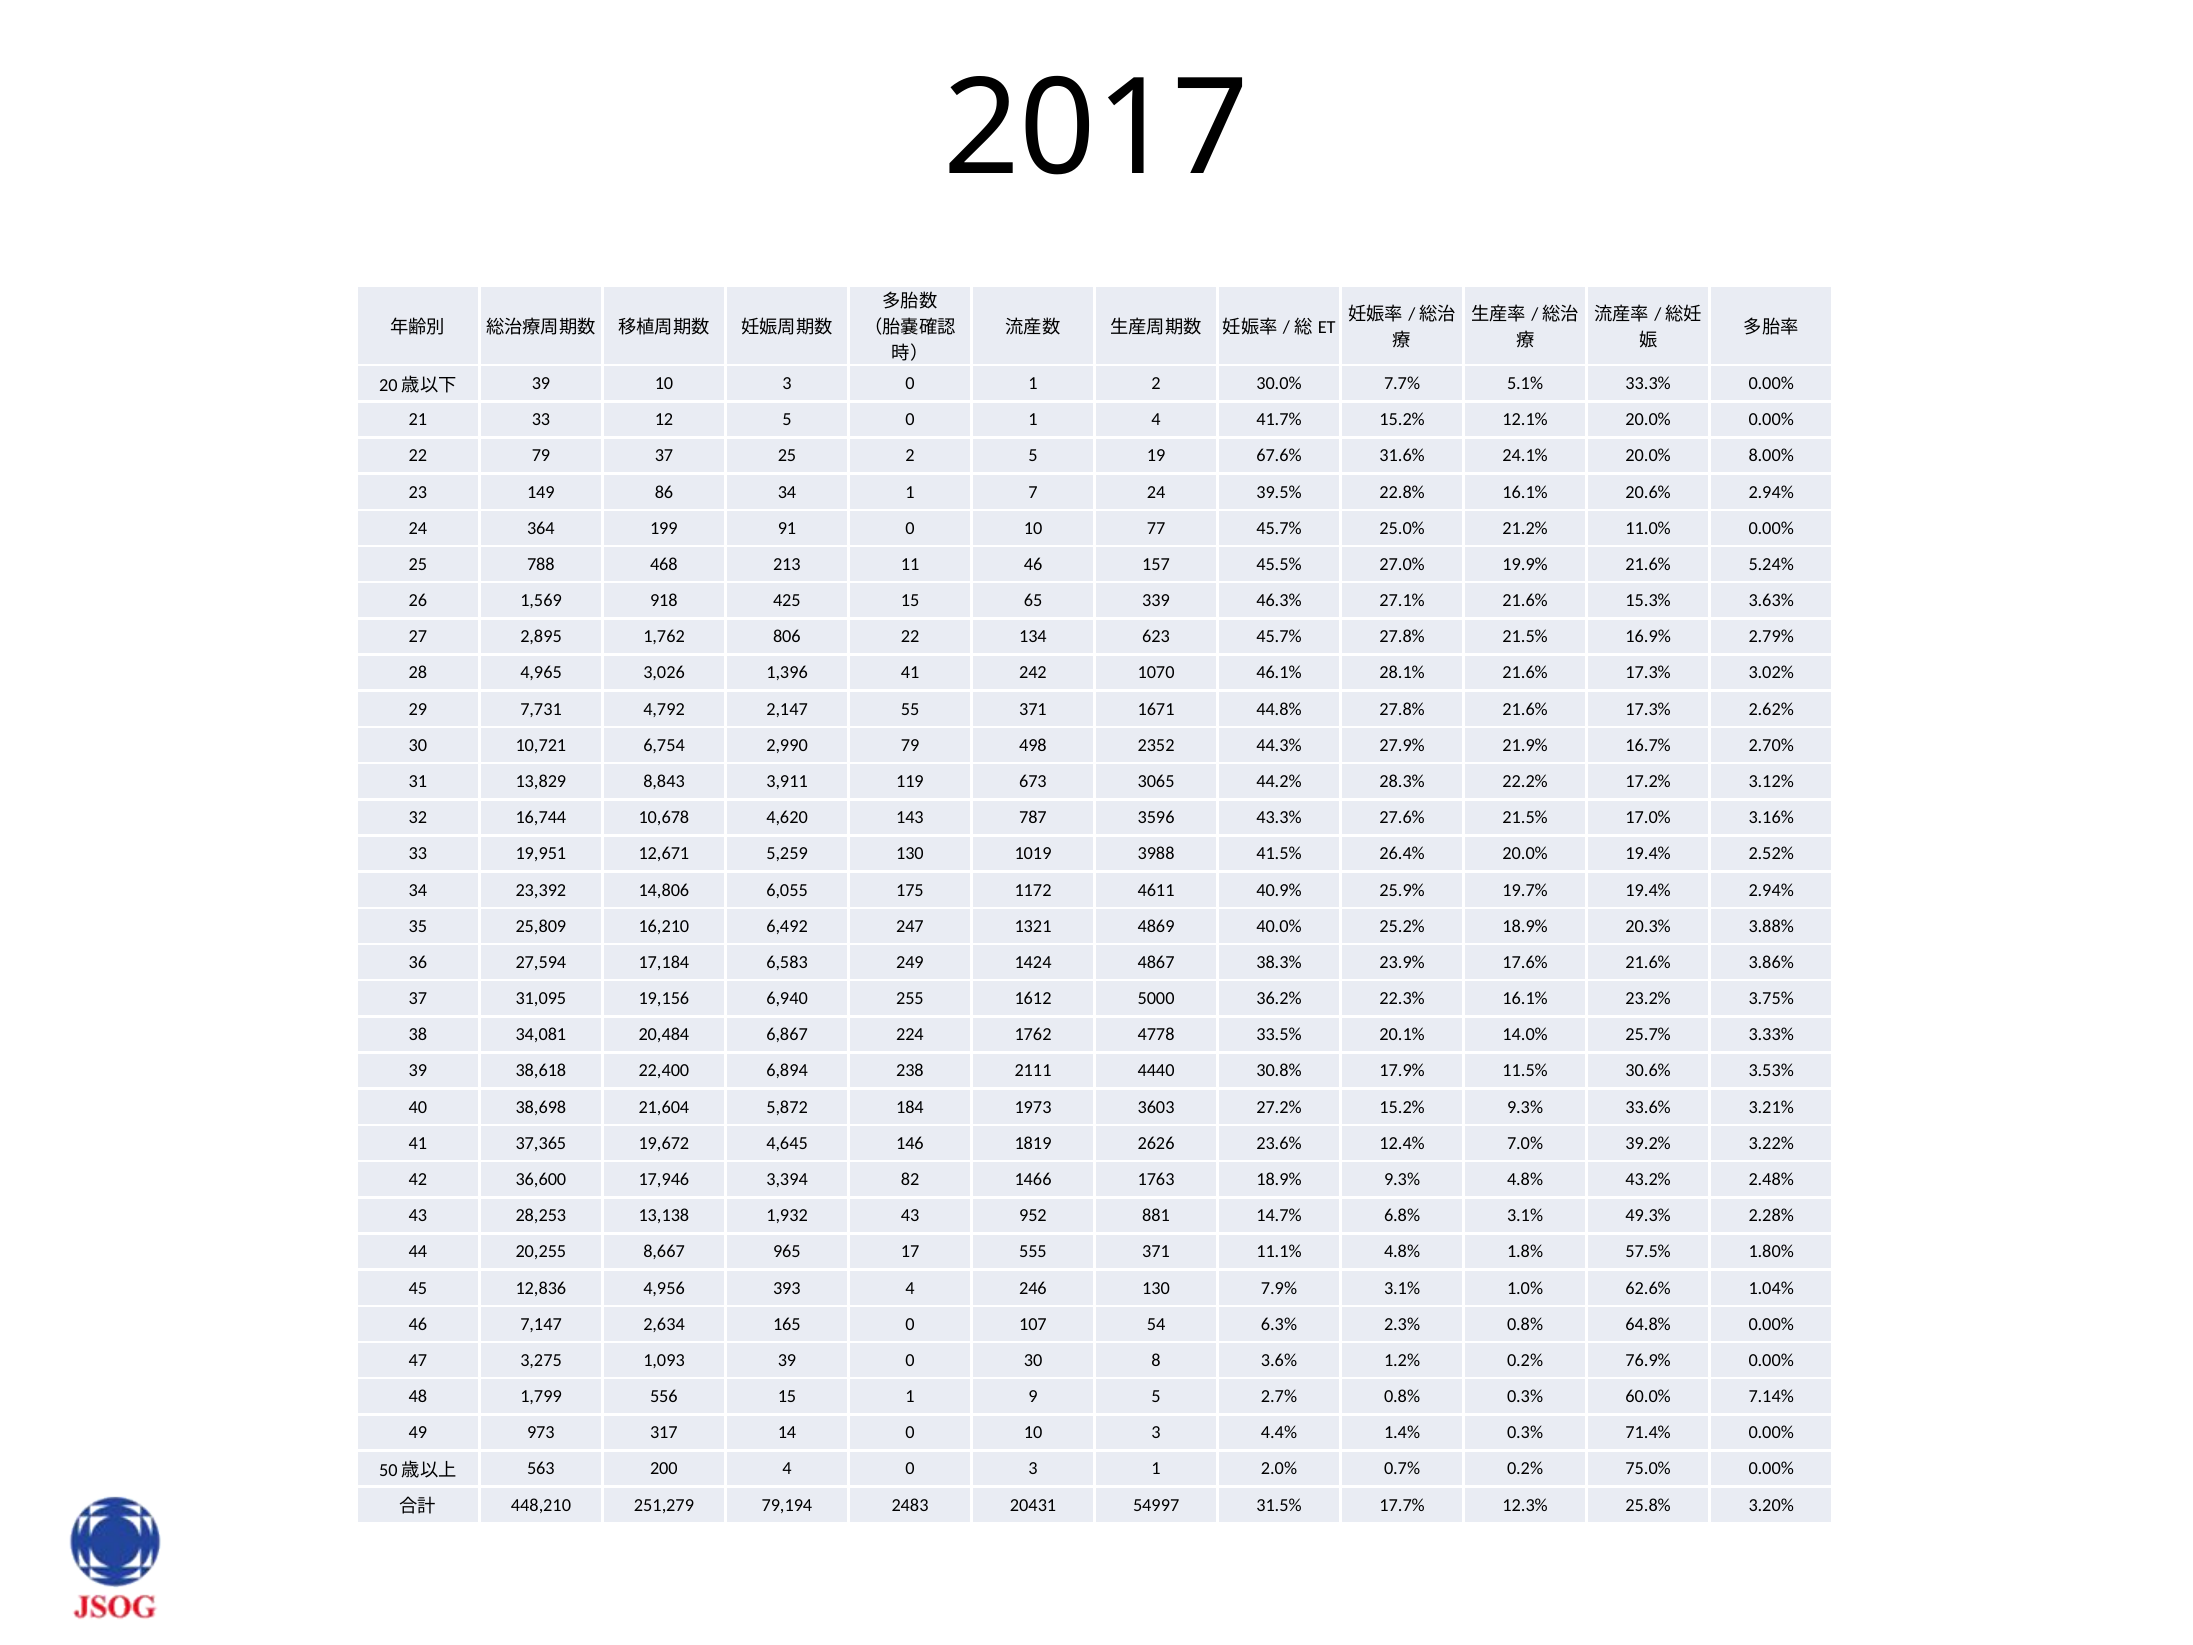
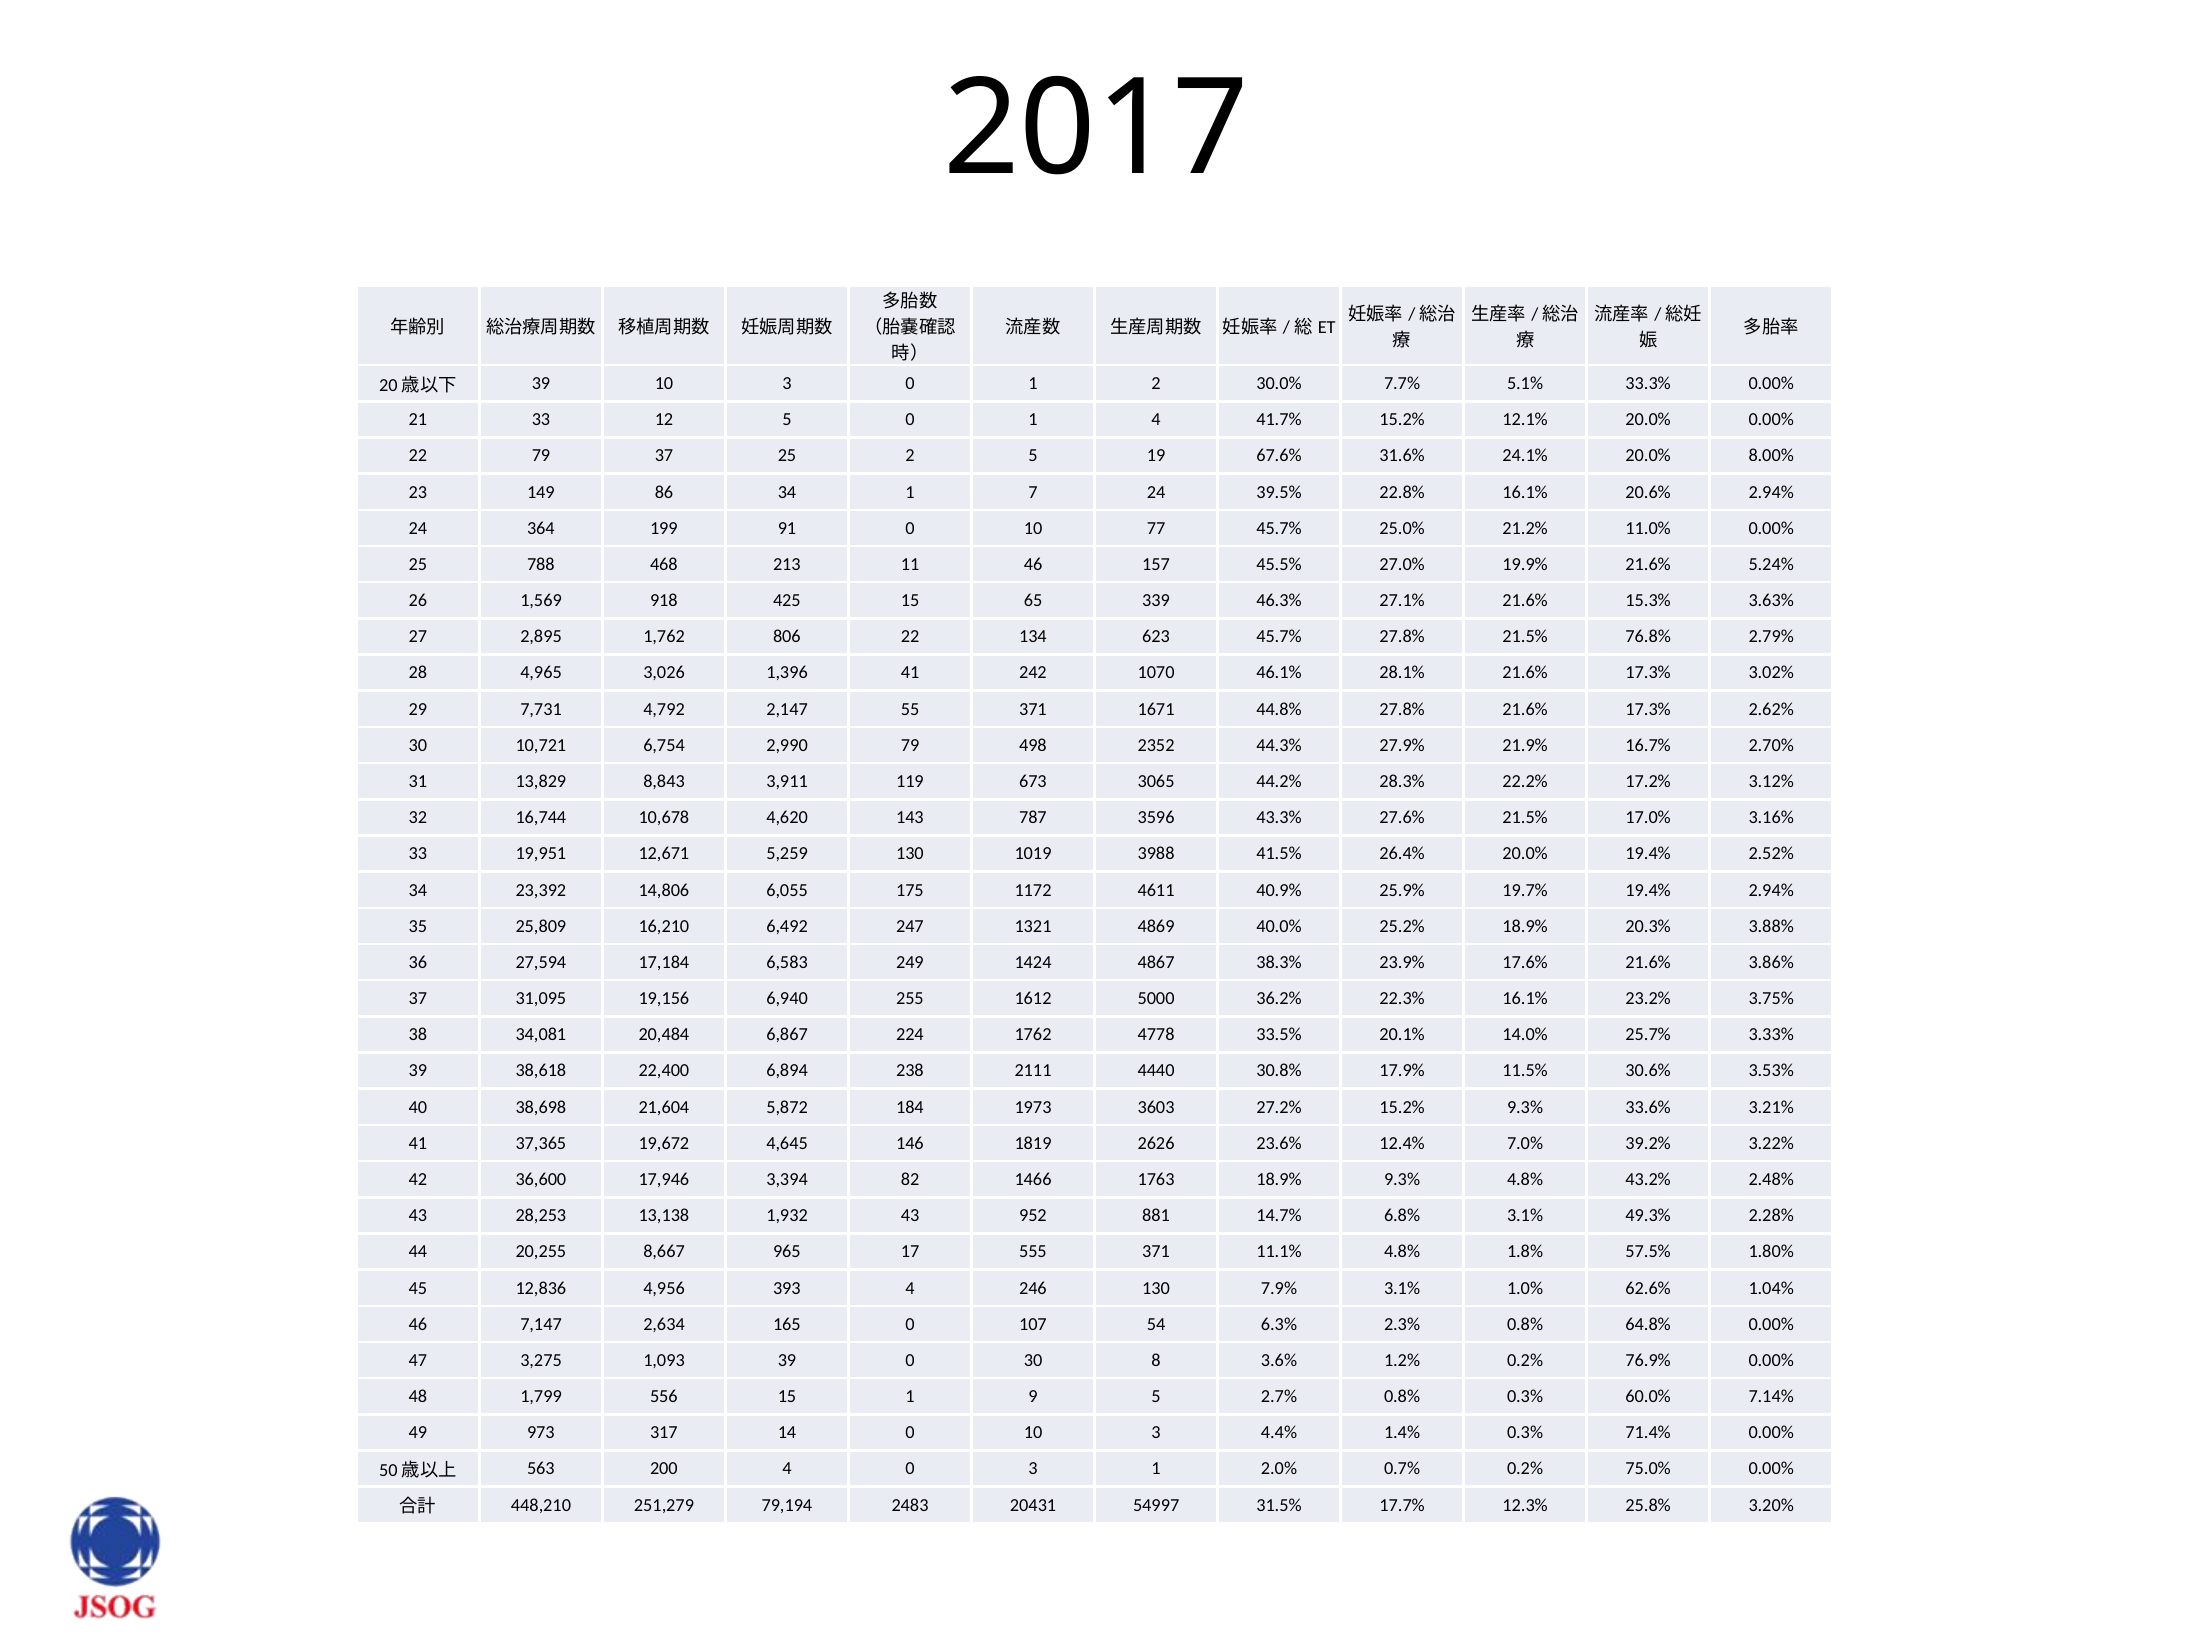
16.9%: 16.9% -> 76.8% (1648, 637)
